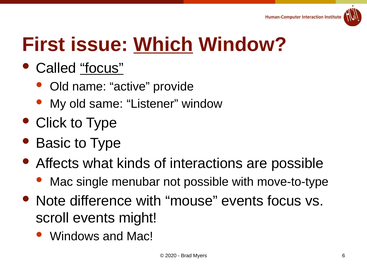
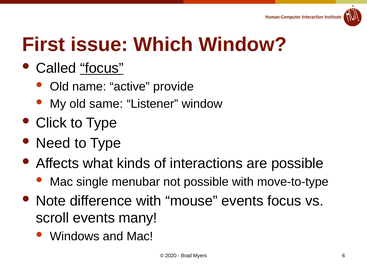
Which underline: present -> none (163, 45)
Basic: Basic -> Need (53, 143)
might: might -> many (138, 218)
